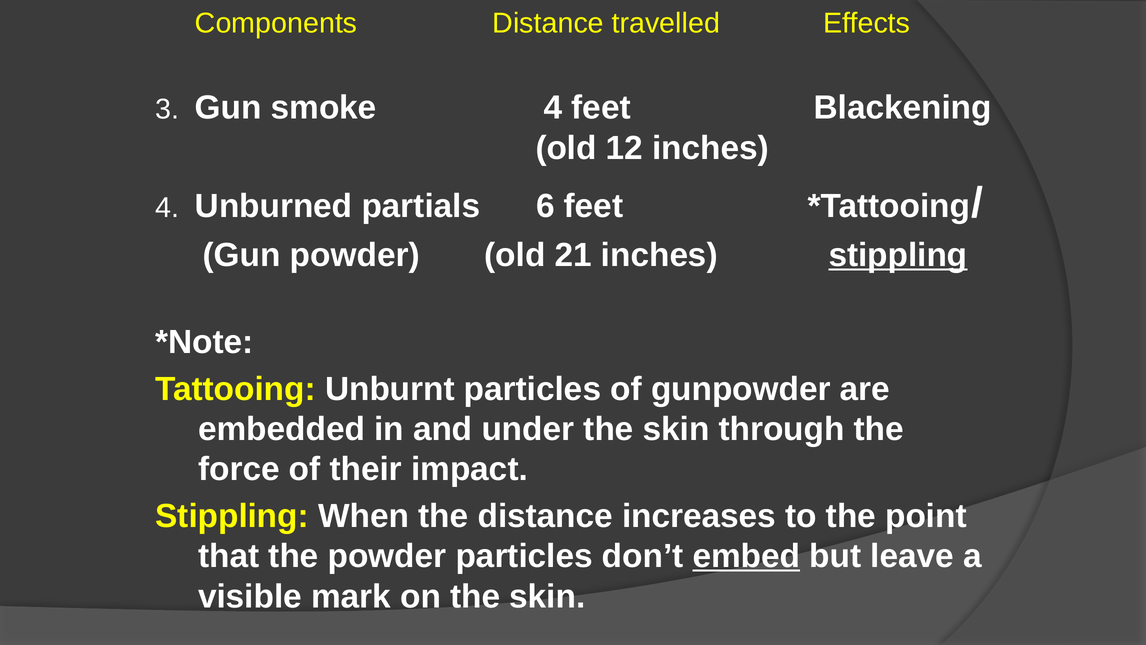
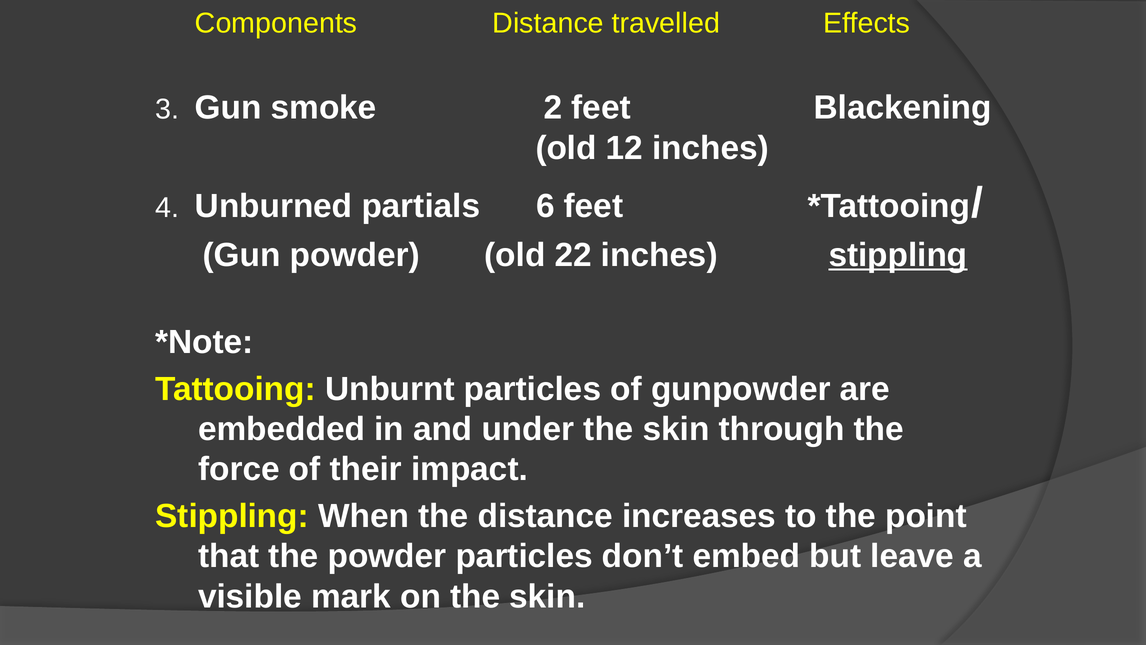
smoke 4: 4 -> 2 (553, 108)
21: 21 -> 22 (573, 255)
embed underline: present -> none (746, 556)
